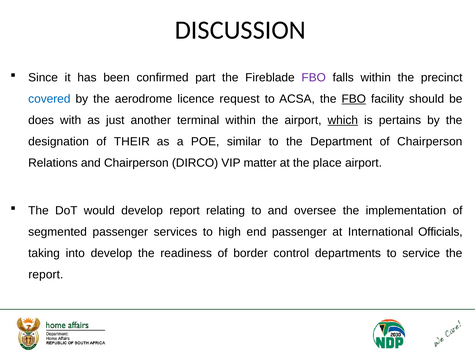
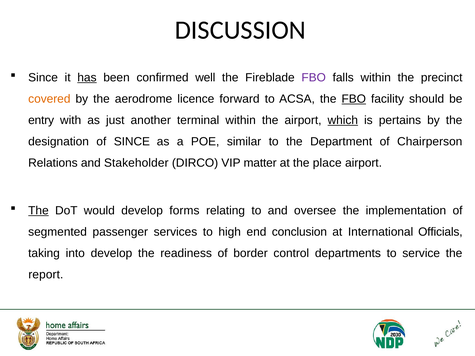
has underline: none -> present (87, 78)
part: part -> well (205, 78)
covered colour: blue -> orange (49, 99)
request: request -> forward (240, 99)
does: does -> entry (41, 120)
of THEIR: THEIR -> SINCE (132, 142)
and Chairperson: Chairperson -> Stakeholder (136, 163)
The underline: none -> present (38, 211)
develop report: report -> forms (184, 211)
end passenger: passenger -> conclusion (299, 232)
